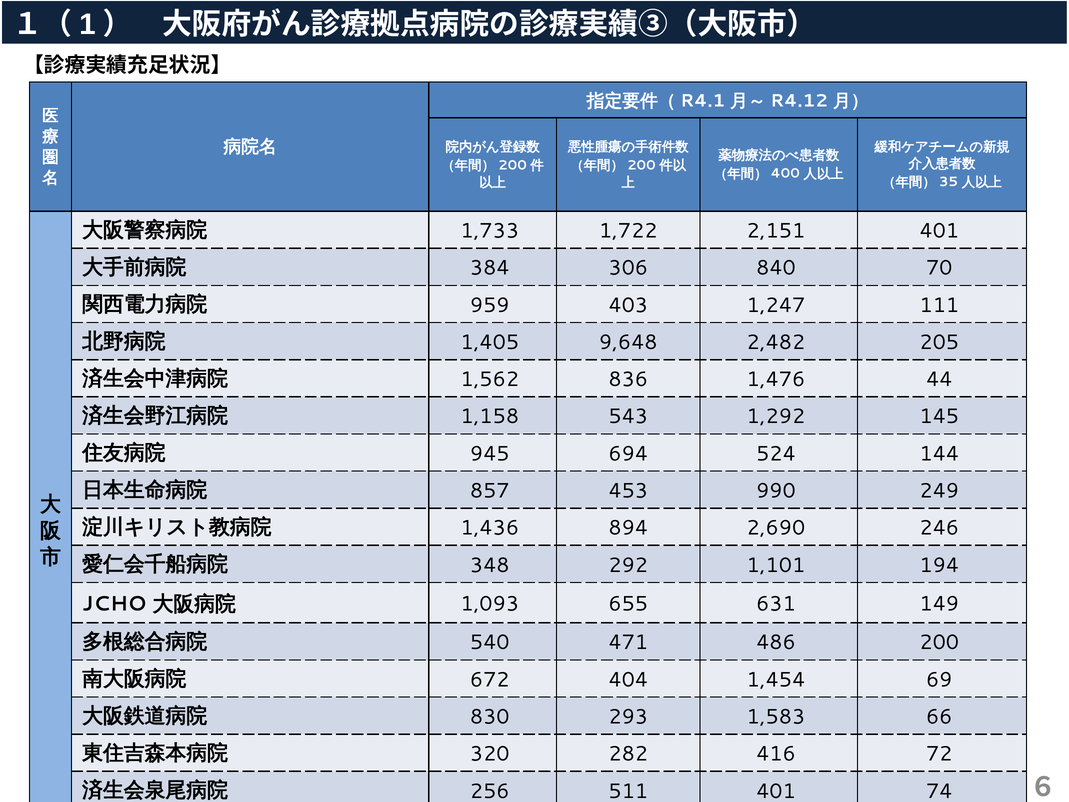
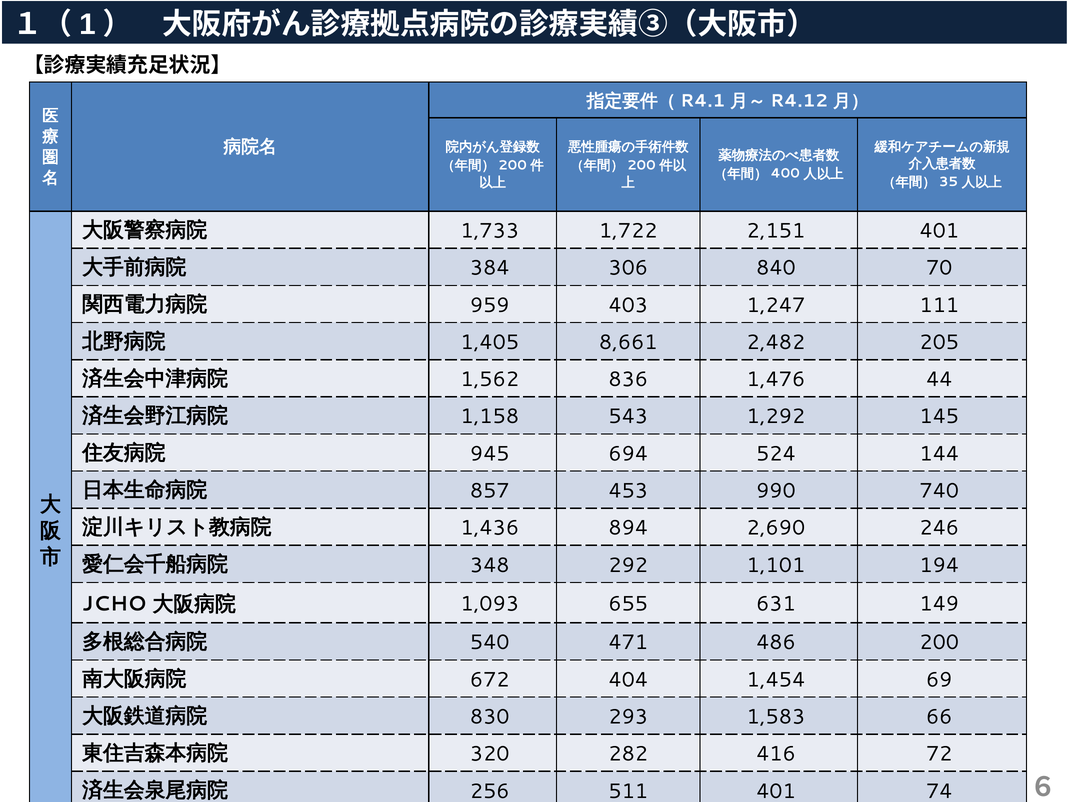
9,648: 9,648 -> 8,661 (628, 342)
249: 249 -> 740 (939, 491)
